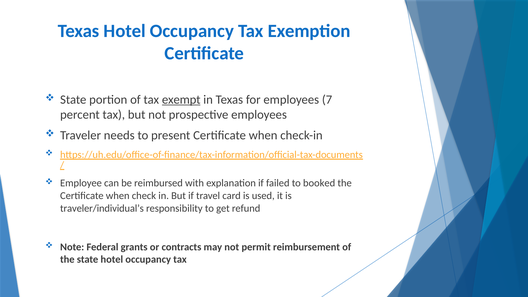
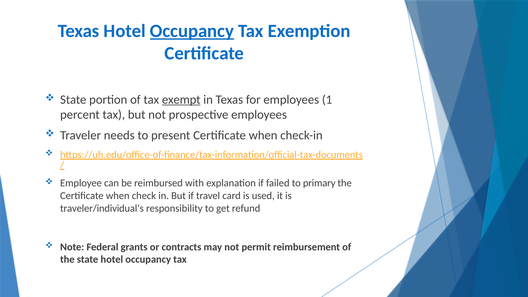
Occupancy underline: none -> present (192, 31)
7: 7 -> 1 (327, 100)
booked: booked -> primary (319, 183)
